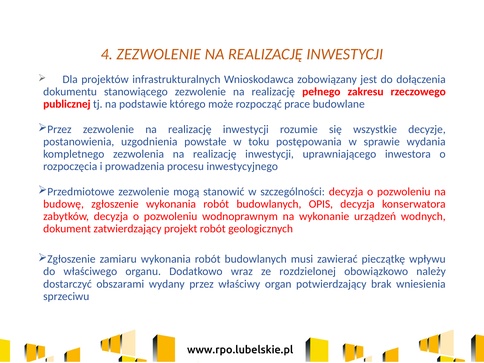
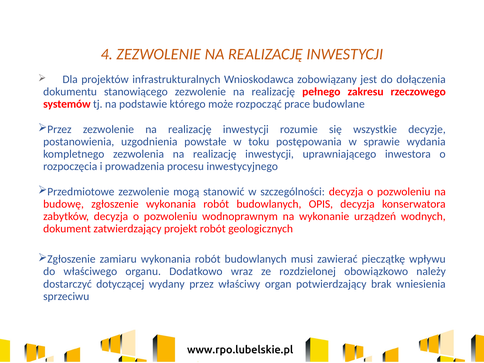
publicznej: publicznej -> systemów (67, 104)
obszarami: obszarami -> dotyczącej (120, 284)
